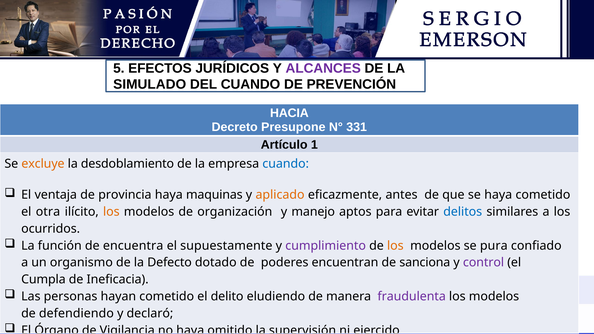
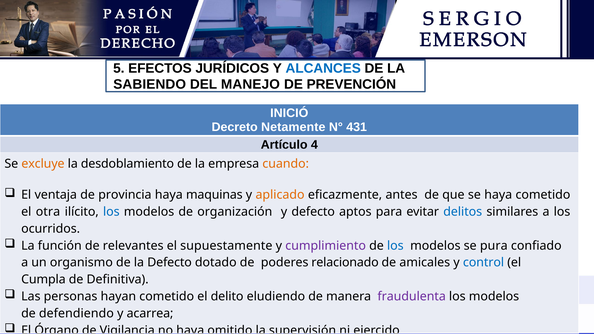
ALCANCES colour: purple -> blue (323, 68)
SIMULADO: SIMULADO -> SABIENDO (150, 84)
DEL CUANDO: CUANDO -> MANEJO (250, 84)
HACIA: HACIA -> INICIÓ (289, 113)
Presupone: Presupone -> Netamente (293, 127)
331: 331 -> 431 (357, 127)
1: 1 -> 4 (314, 145)
cuando colour: blue -> orange (286, 164)
los colour: orange -> blue (111, 212)
y manejo: manejo -> defecto (313, 212)
encuentra: encuentra -> relevantes (133, 246)
los colour: orange -> blue (395, 246)
encuentran: encuentran -> relacionado (345, 263)
sanciona: sanciona -> amicales (425, 263)
control colour: purple -> blue (484, 263)
Ineficacia: Ineficacia -> Definitiva (118, 280)
declaró: declaró -> acarrea (150, 313)
